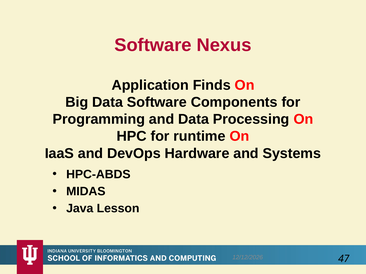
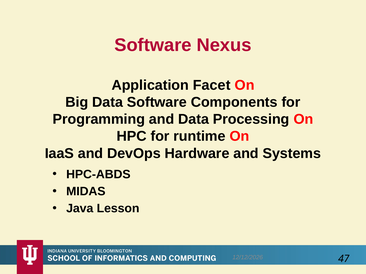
Finds: Finds -> Facet (212, 85)
